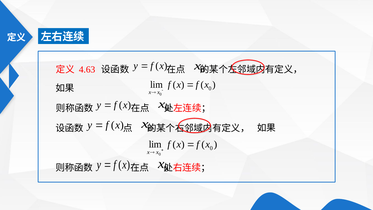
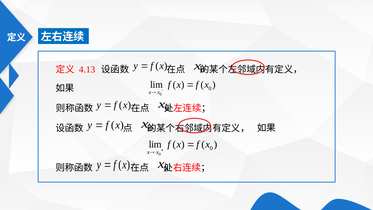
4.63: 4.63 -> 4.13 (87, 69)
